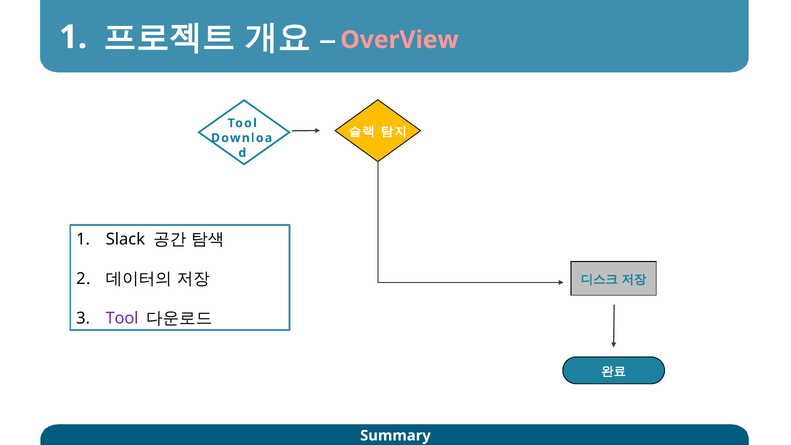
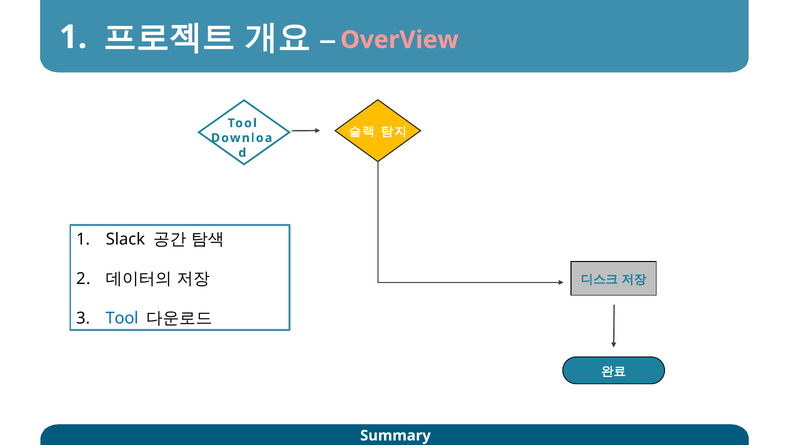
Tool colour: purple -> blue (122, 318)
